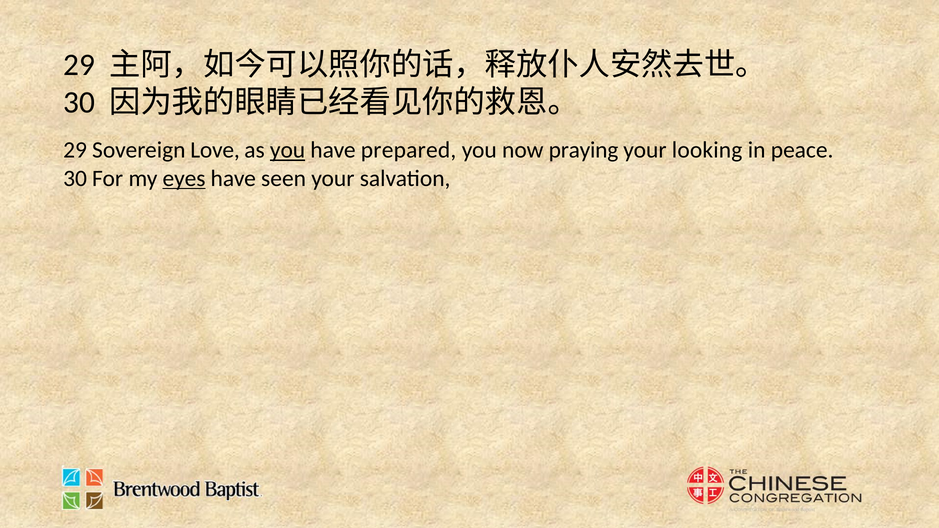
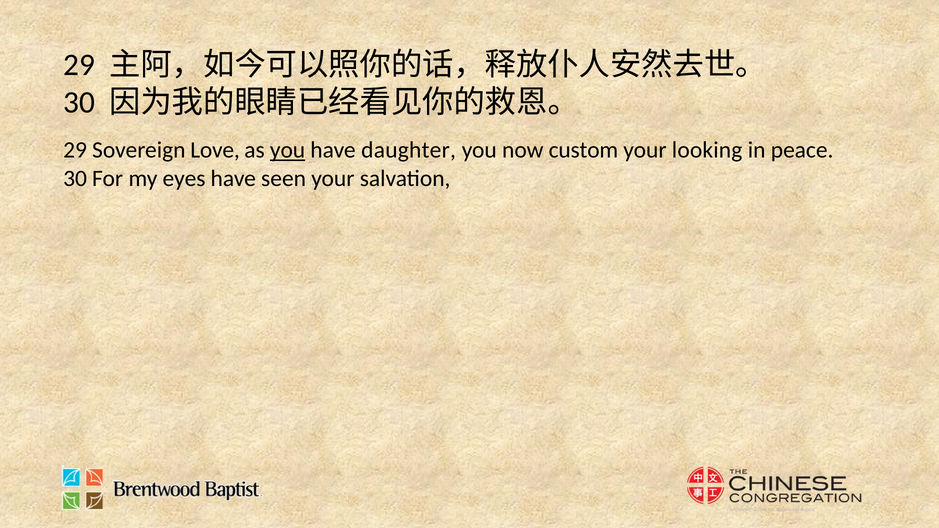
prepared: prepared -> daughter (409, 150)
praying: praying -> custom (583, 150)
eyes underline: present -> none (184, 178)
